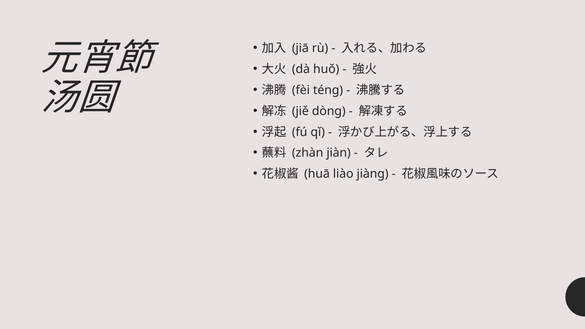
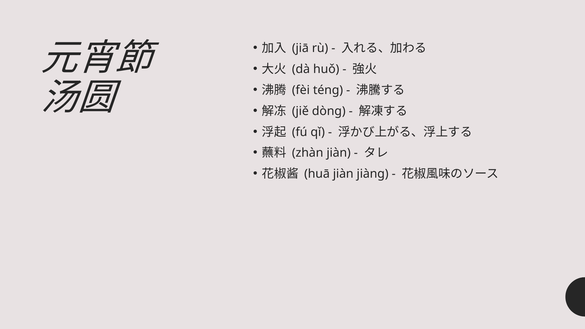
huā liào: liào -> jiàn (343, 174)
